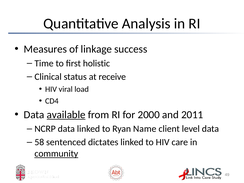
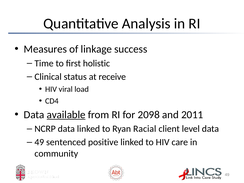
2000: 2000 -> 2098 (149, 115)
Name: Name -> Racial (145, 129)
58: 58 -> 49 (39, 142)
dictates: dictates -> positive (103, 142)
community underline: present -> none (56, 154)
